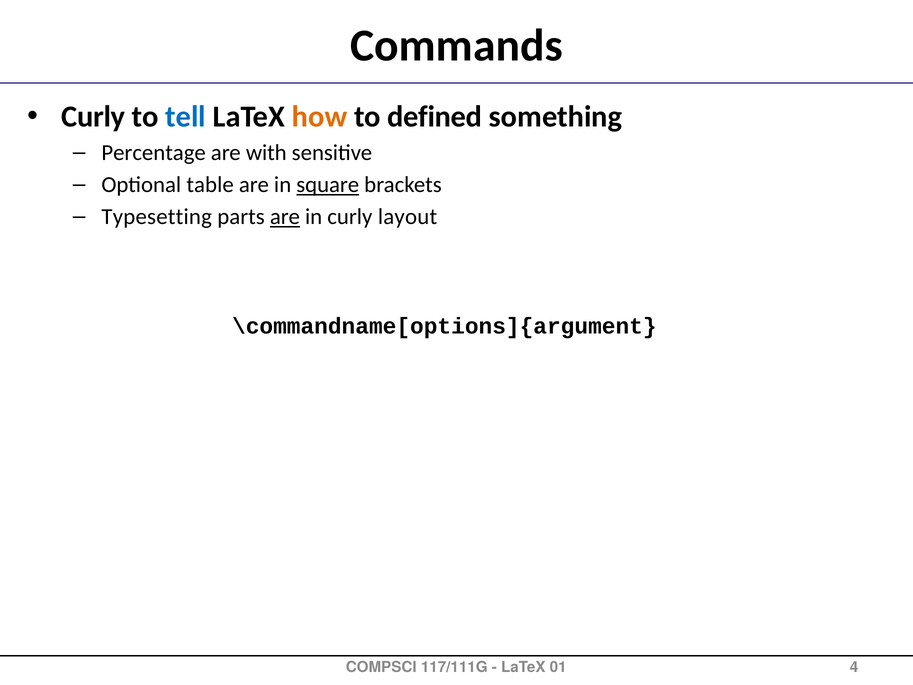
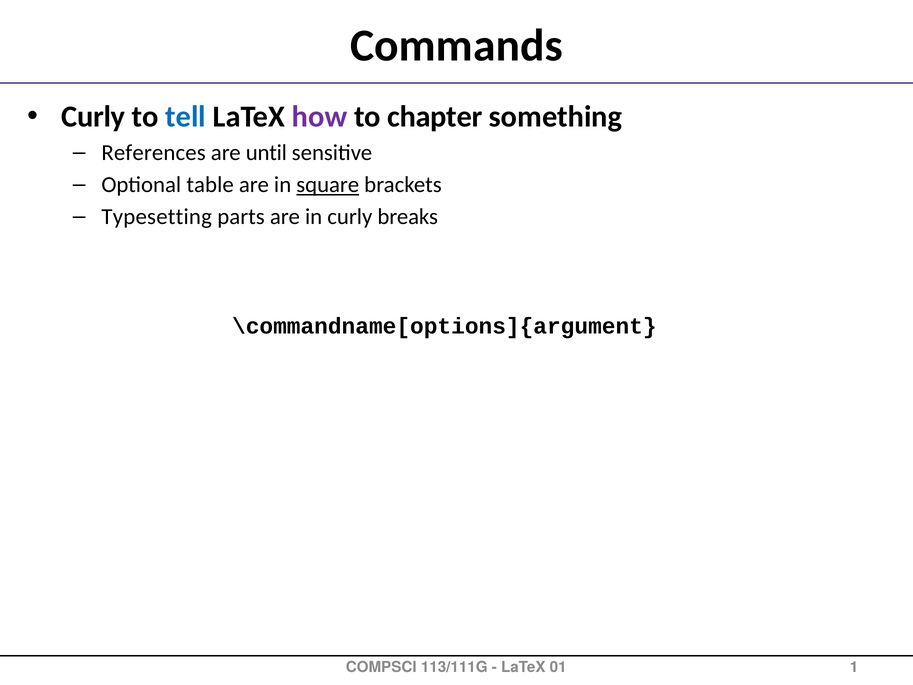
how colour: orange -> purple (320, 117)
defined: defined -> chapter (435, 117)
Percentage: Percentage -> References (154, 153)
with: with -> until (266, 153)
are underline: present -> none (285, 217)
layout: layout -> breaks (408, 217)
117/111G: 117/111G -> 113/111G (454, 667)
4: 4 -> 1 (854, 667)
